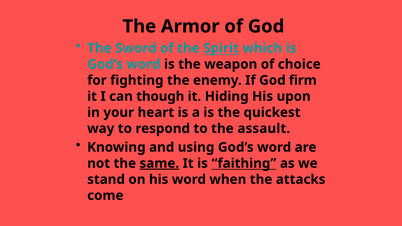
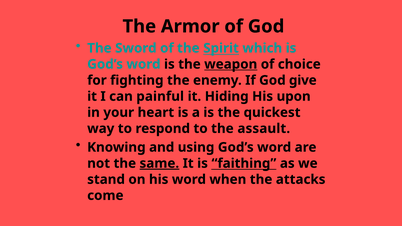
weapon underline: none -> present (231, 64)
firm: firm -> give (303, 80)
though: though -> painful (160, 96)
